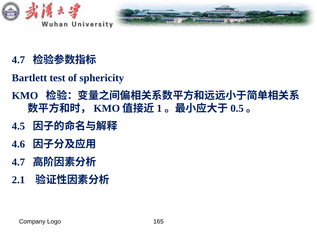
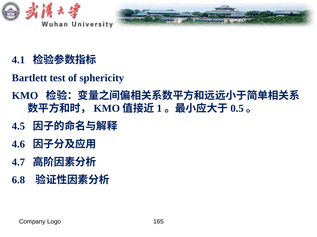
4.7: 4.7 -> 4.1 (18, 60)
2.1: 2.1 -> 6.8 (18, 181)
